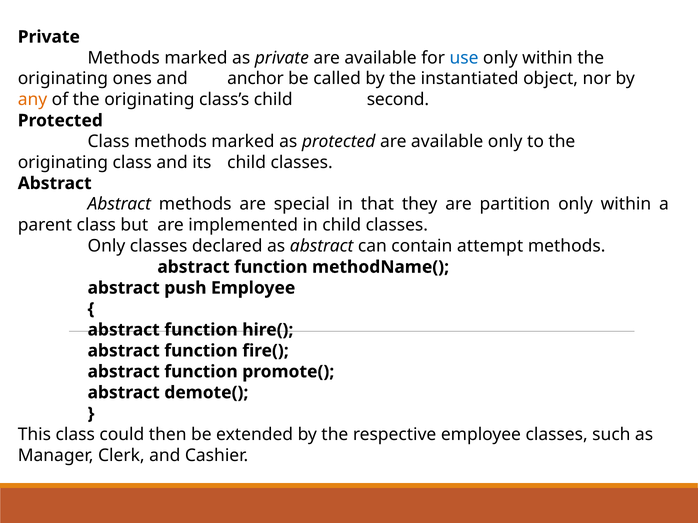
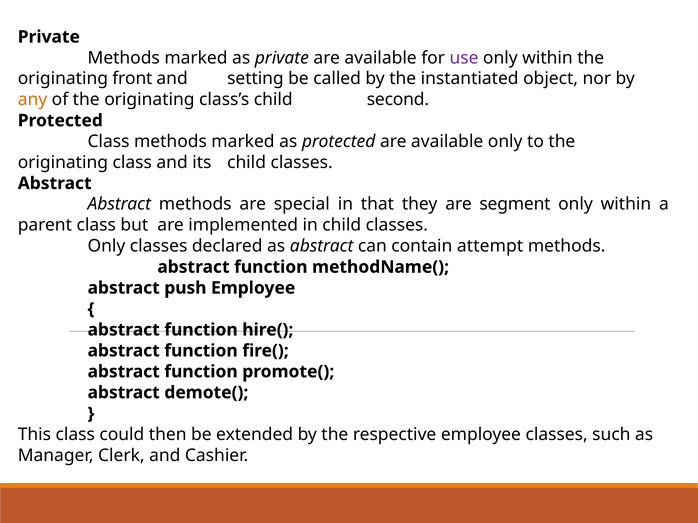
use colour: blue -> purple (464, 58)
ones: ones -> front (132, 79)
anchor: anchor -> setting (255, 79)
partition: partition -> segment (515, 204)
